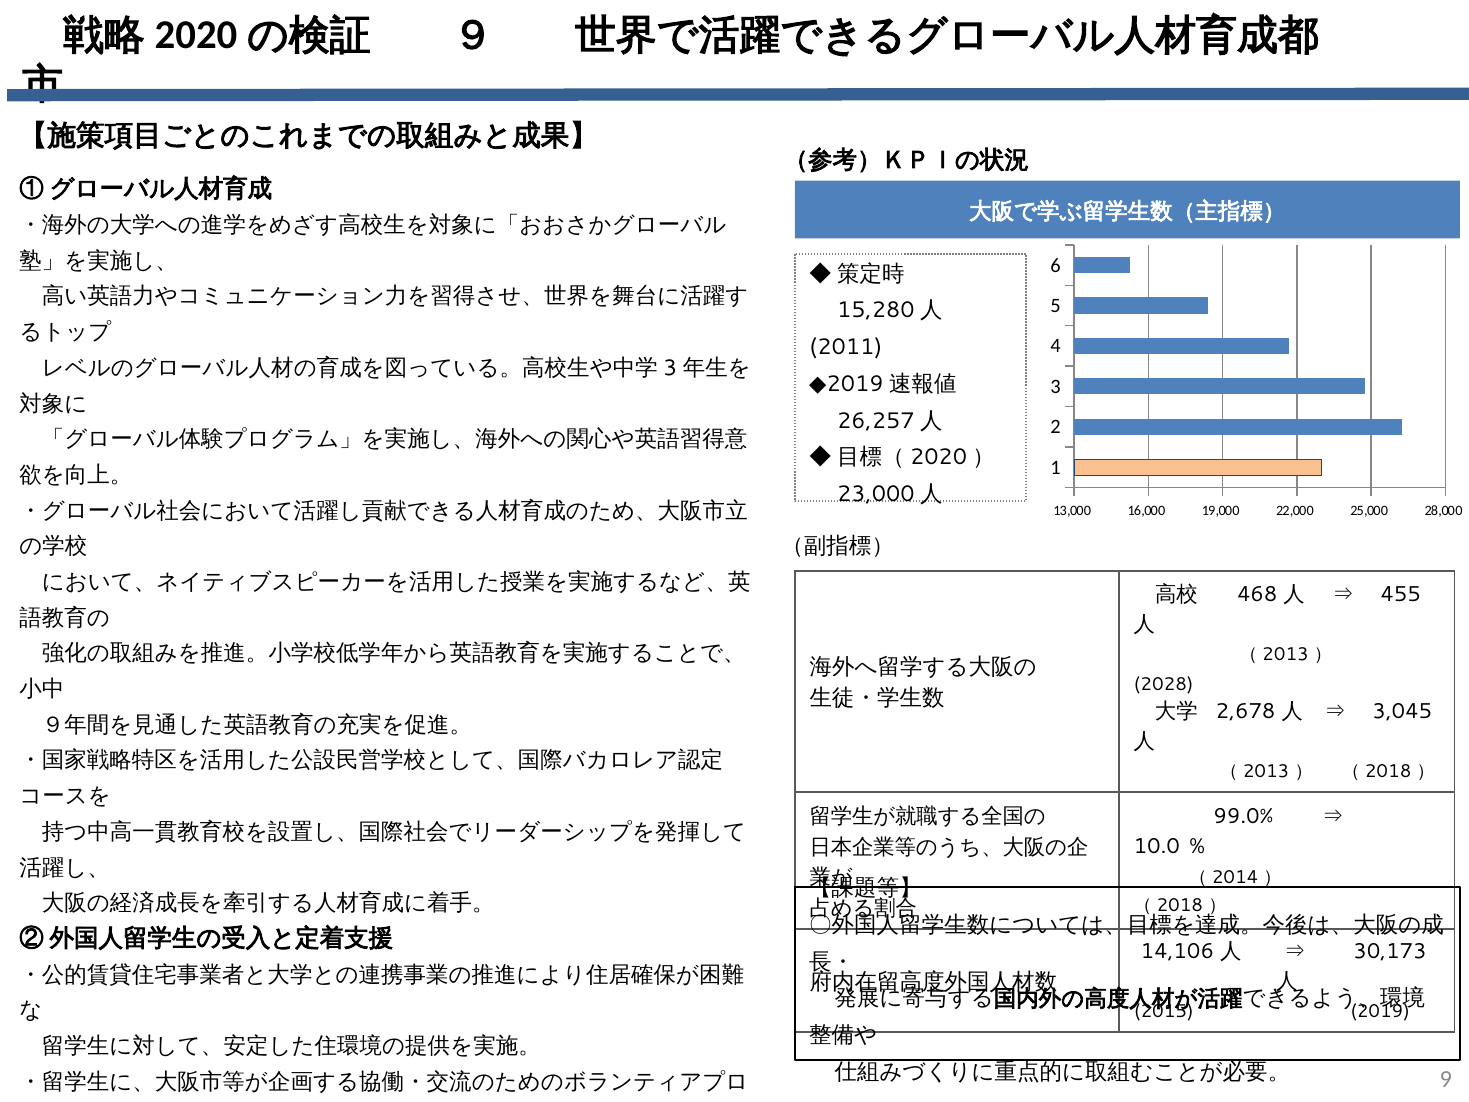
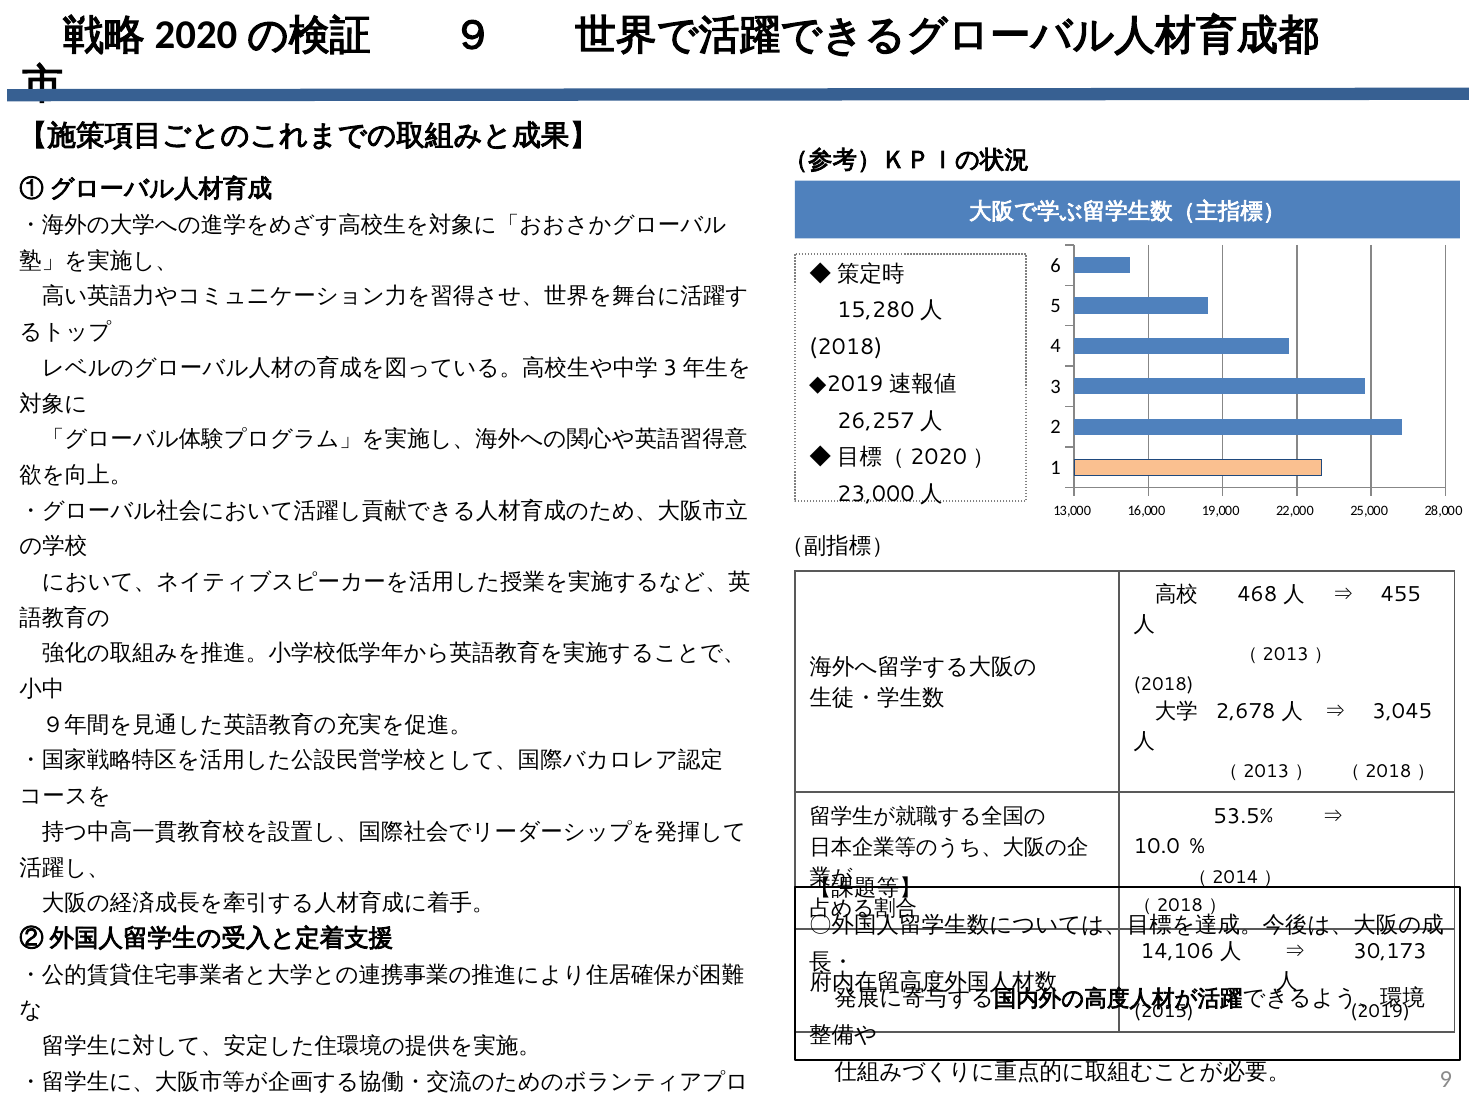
2011: 2011 -> 2018 (846, 347)
2028: 2028 -> 2018 (1164, 684)
99.0%: 99.0% -> 53.5% (1243, 816)
